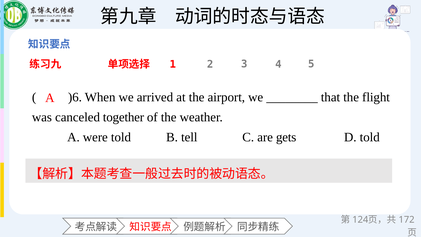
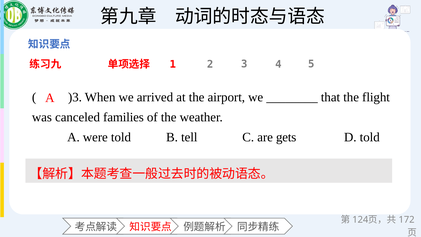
)6: )6 -> )3 (75, 97)
together: together -> families (123, 117)
